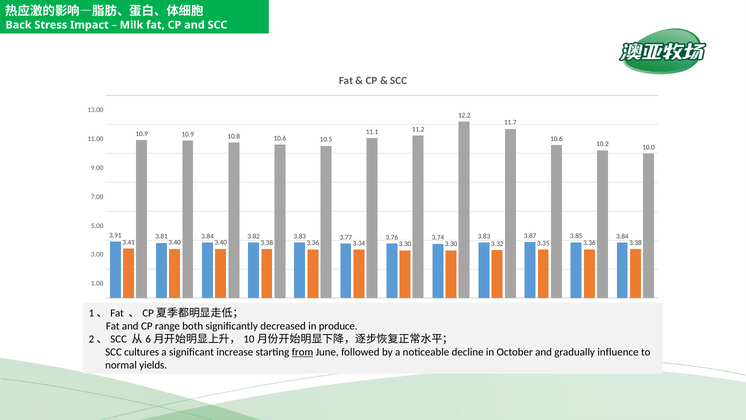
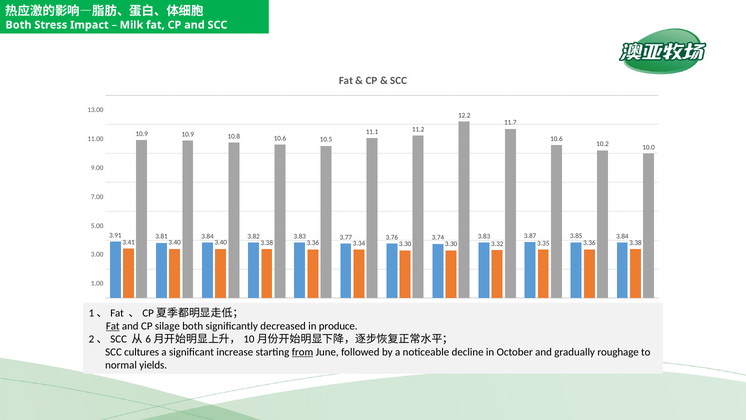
Back: Back -> Both (18, 25)
Fat underline: none -> present (113, 326)
range: range -> silage (167, 326)
influence: influence -> roughage (618, 352)
